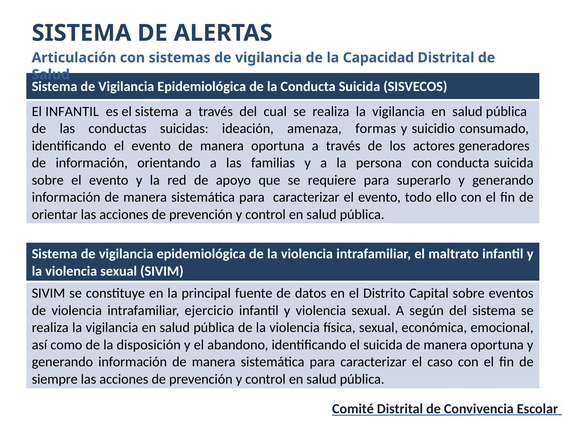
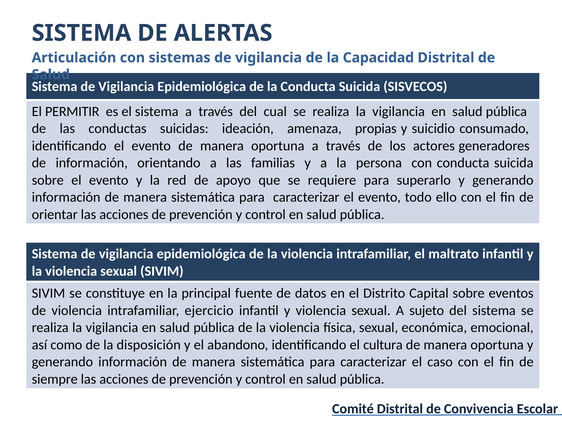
El INFANTIL: INFANTIL -> PERMITIR (72, 111)
formas: formas -> propias (376, 129)
según: según -> sujeto (427, 310)
el suicida: suicida -> cultura (383, 344)
